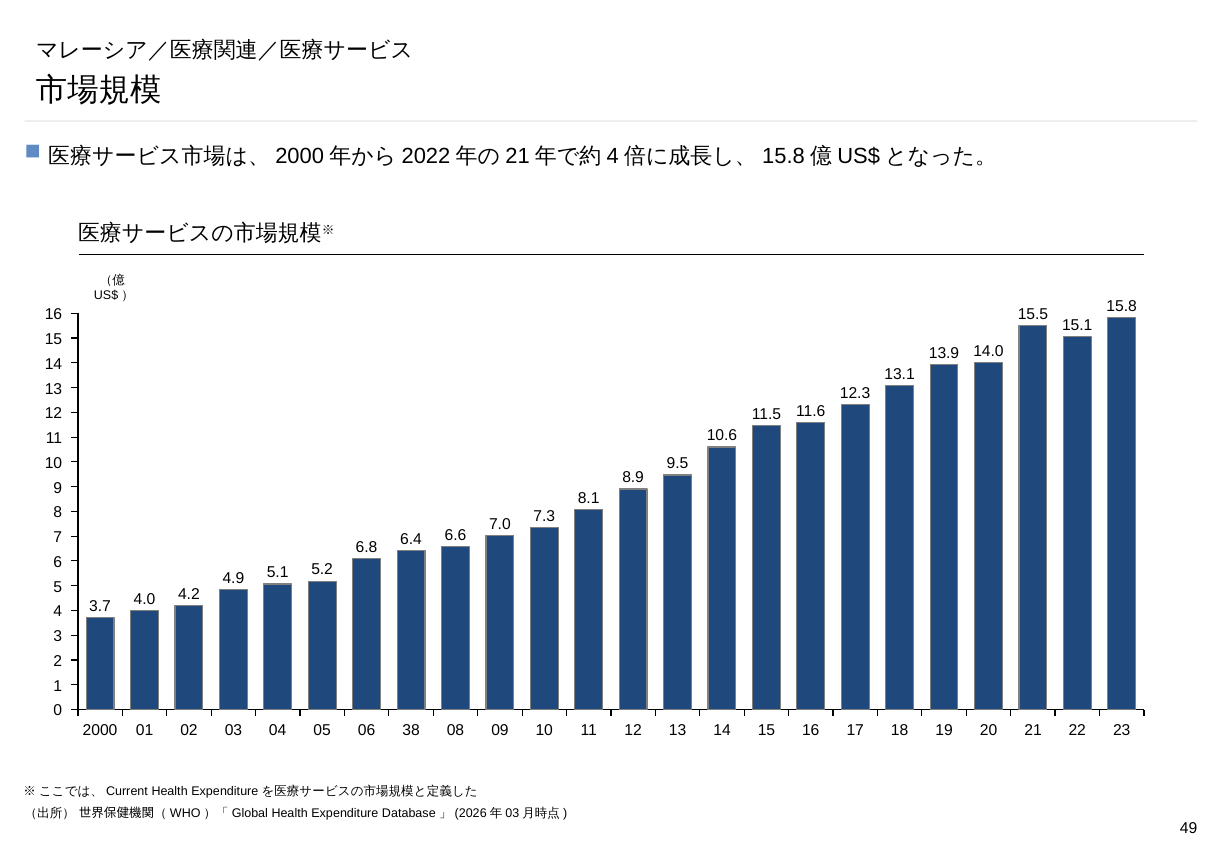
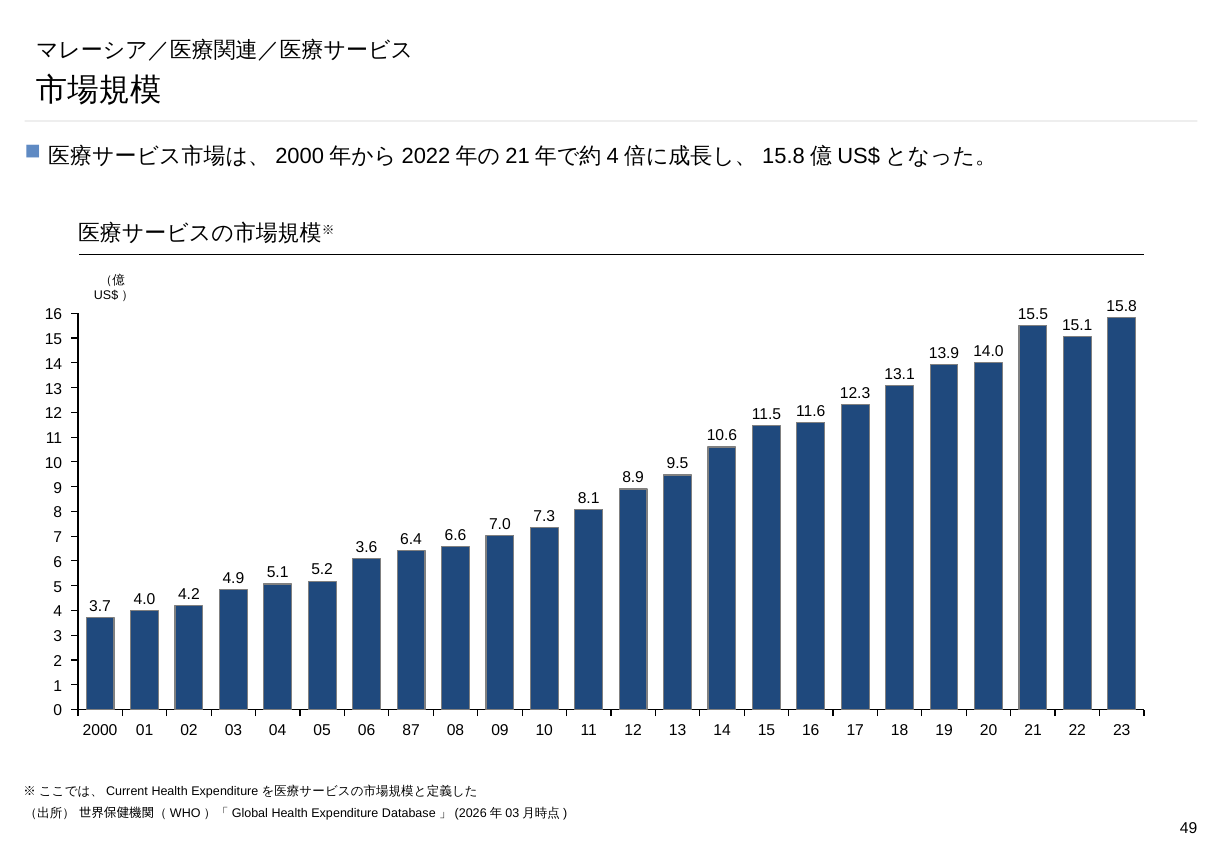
6.8: 6.8 -> 3.6 (367, 547)
38: 38 -> 87 (411, 731)
